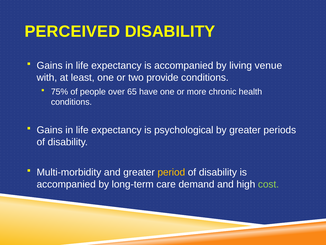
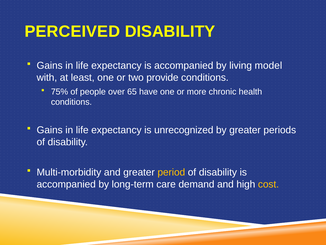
venue: venue -> model (268, 65)
psychological: psychological -> unrecognized (184, 130)
cost colour: light green -> yellow (268, 184)
